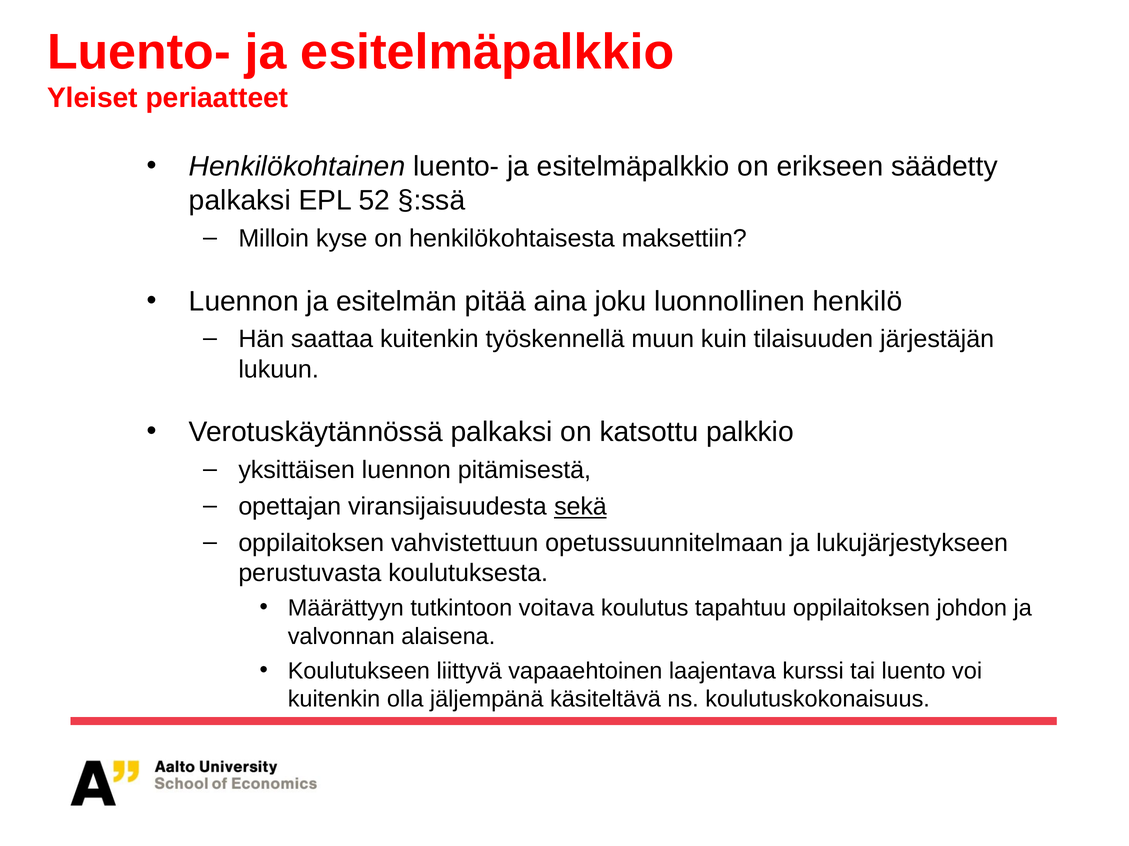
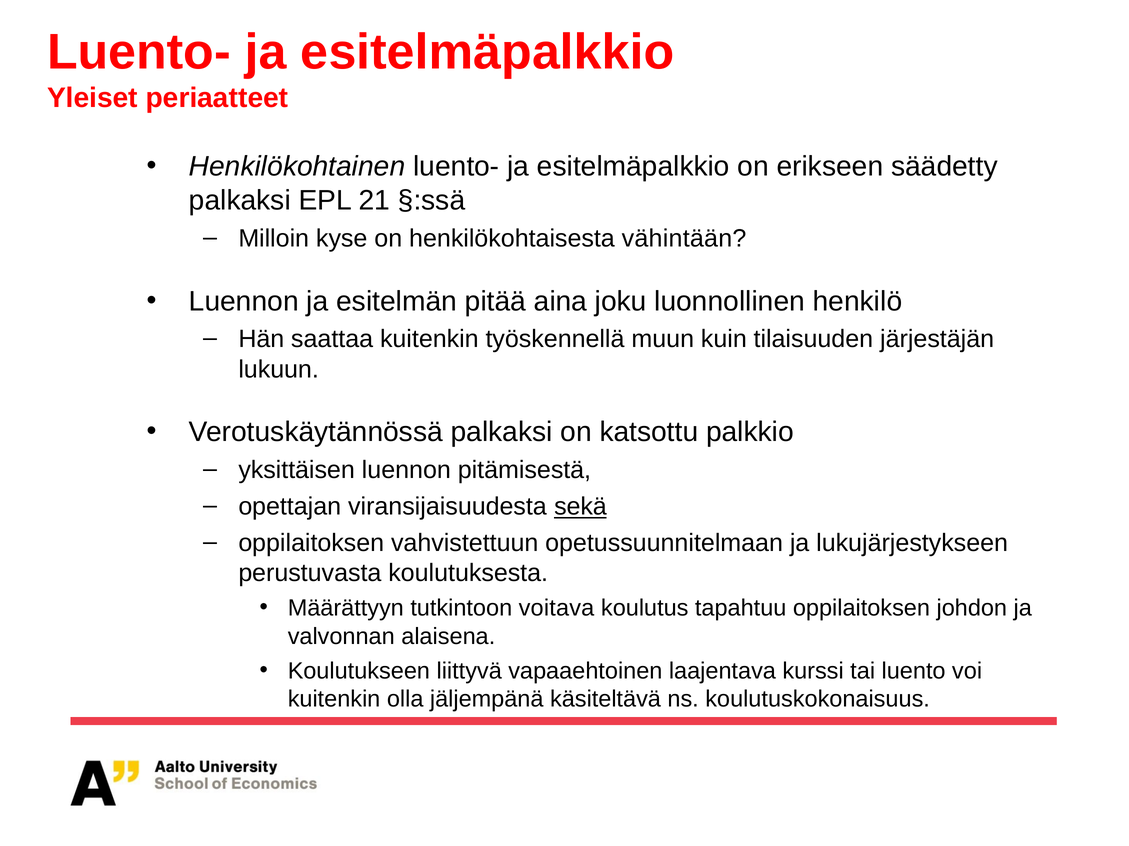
52: 52 -> 21 (374, 201)
maksettiin: maksettiin -> vähintään (684, 239)
